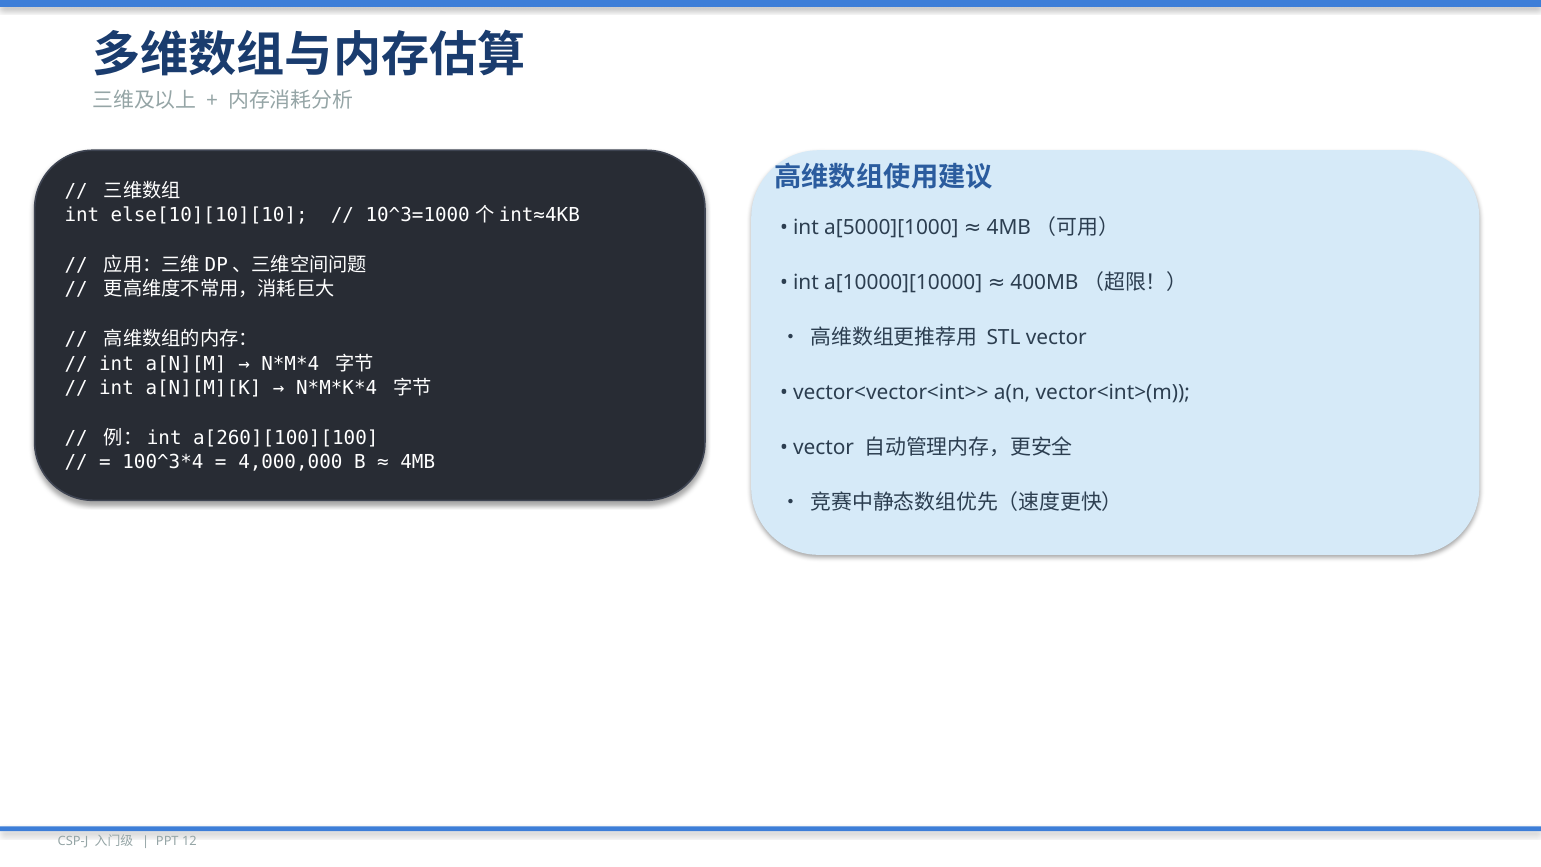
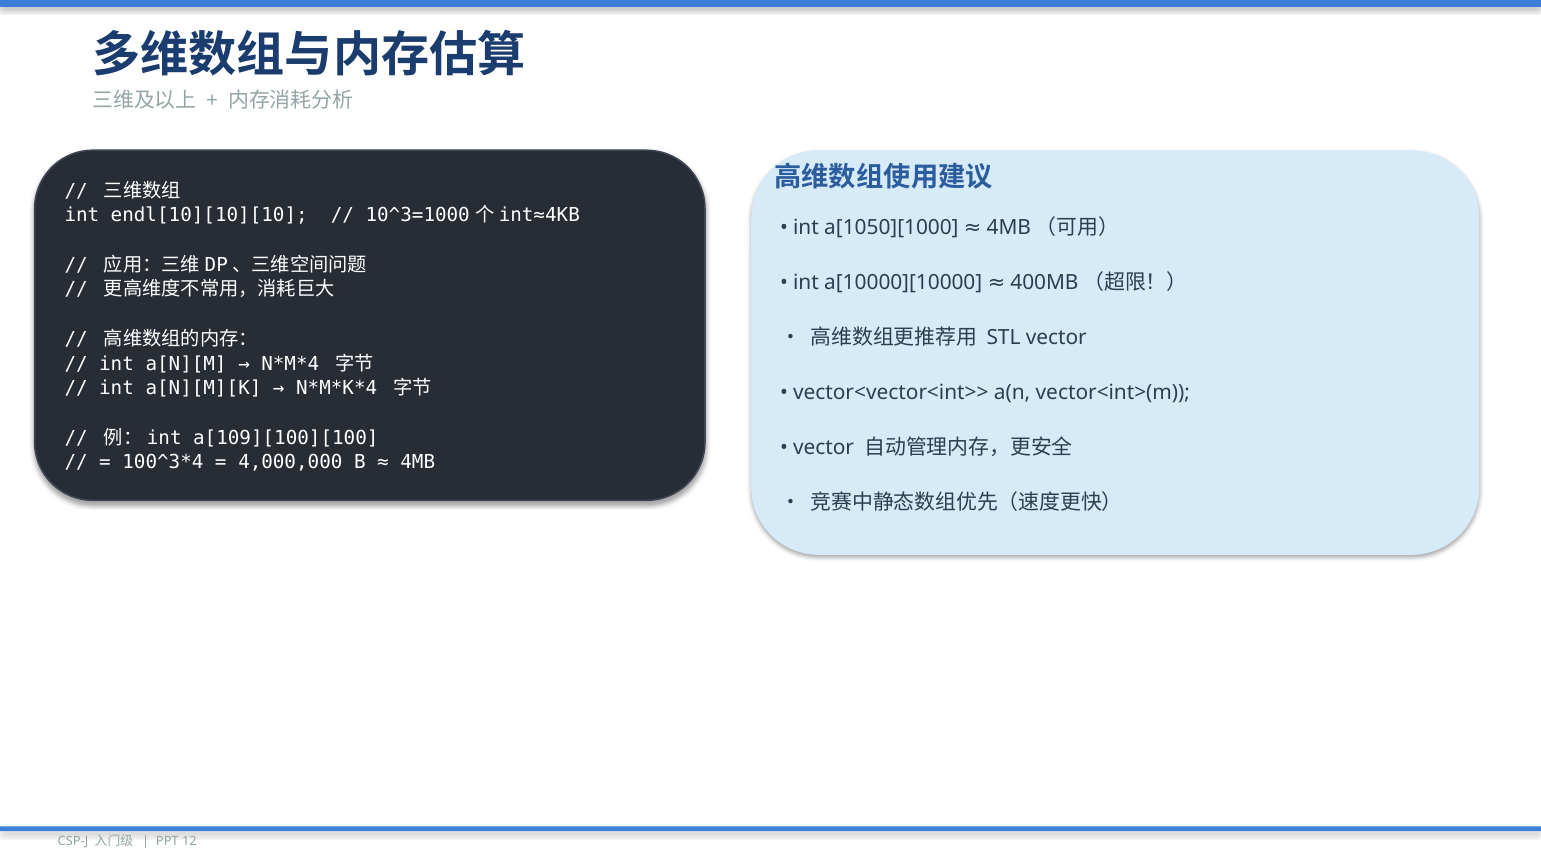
else[10][10][10: else[10][10][10 -> endl[10][10][10 (209, 215)
a[5000][1000: a[5000][1000 -> a[1050][1000 (891, 228)
a[260][100][100: a[260][100][100 -> a[109][100][100 (286, 438)
